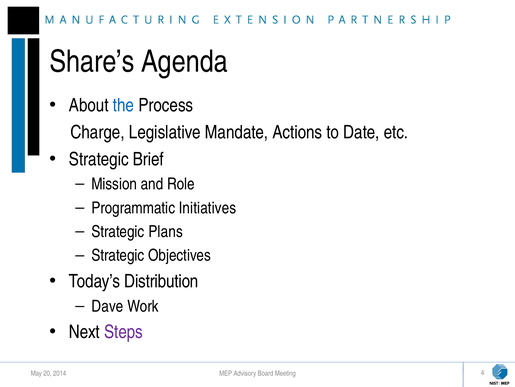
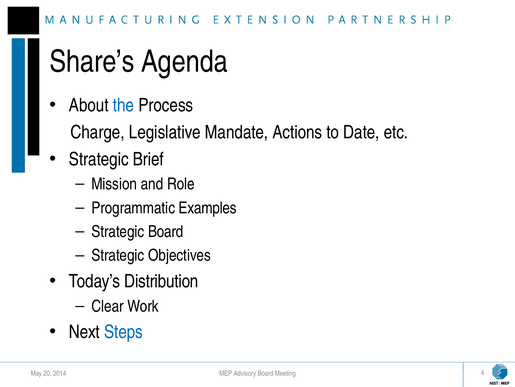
Initiatives: Initiatives -> Examples (208, 208)
Strategic Plans: Plans -> Board (166, 231)
Dave: Dave -> Clear (108, 306)
Steps colour: purple -> blue (123, 331)
